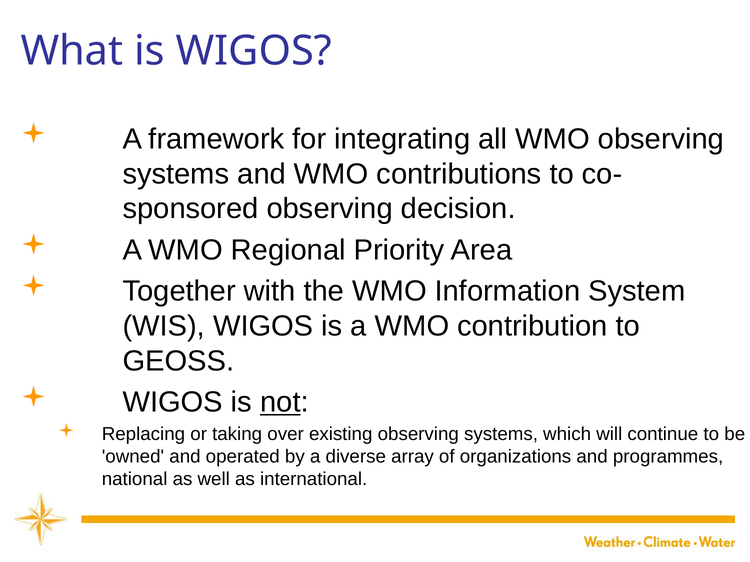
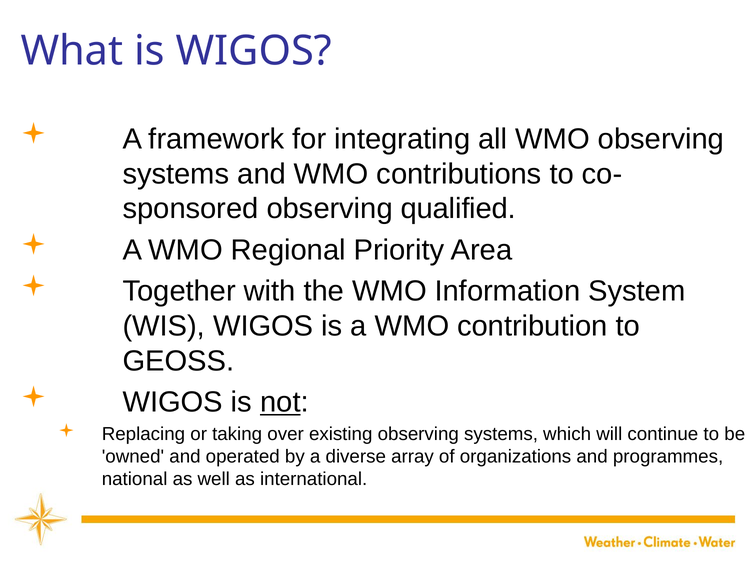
decision: decision -> qualified (458, 209)
